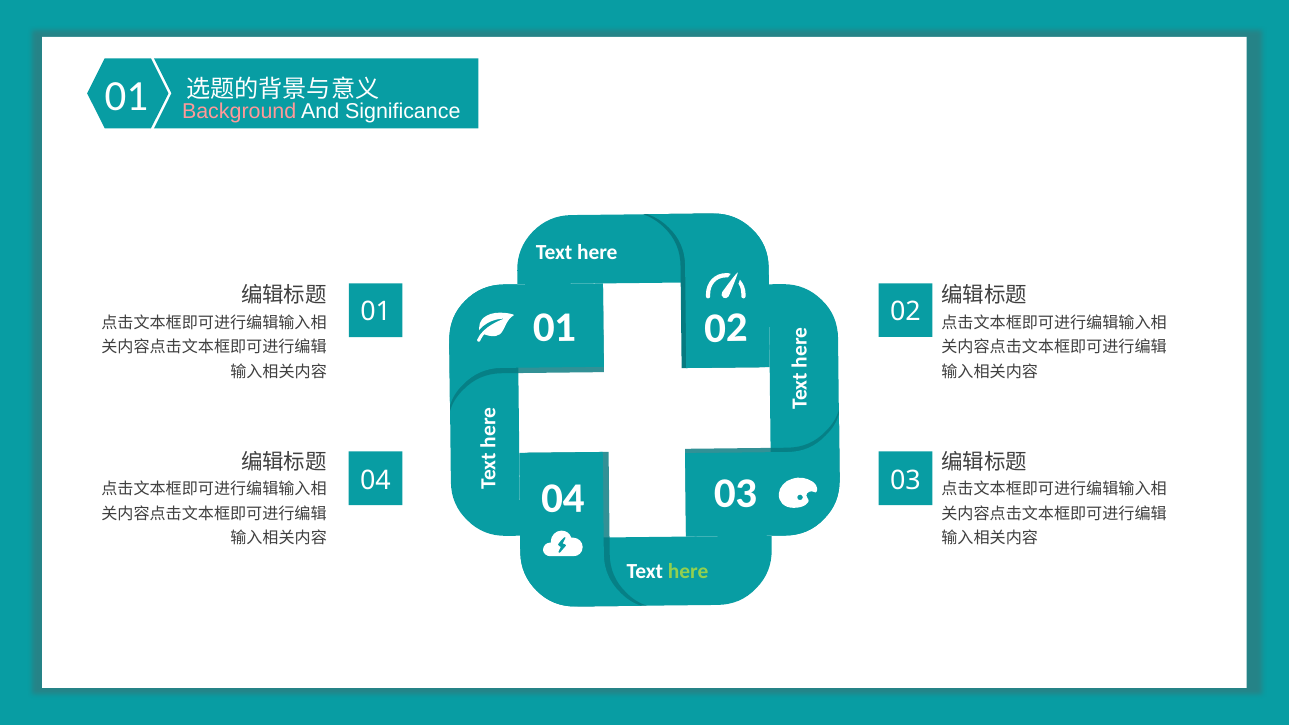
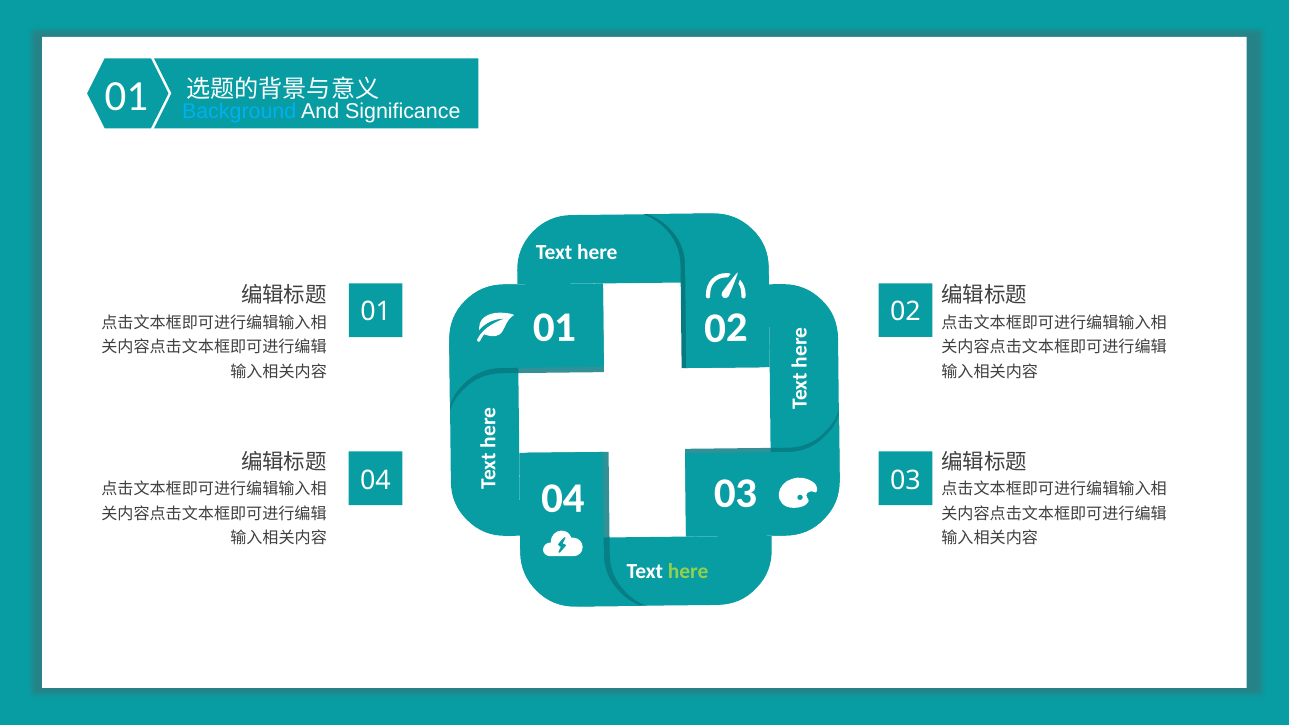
Background colour: pink -> light blue (239, 112)
